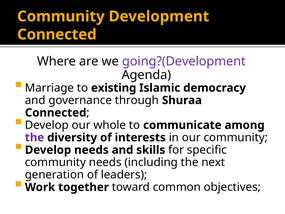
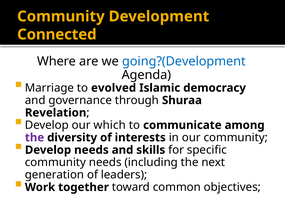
going?(Development colour: purple -> blue (184, 61)
existing: existing -> evolved (114, 88)
Connected: Connected -> Revelation (56, 113)
whole: whole -> which (110, 125)
